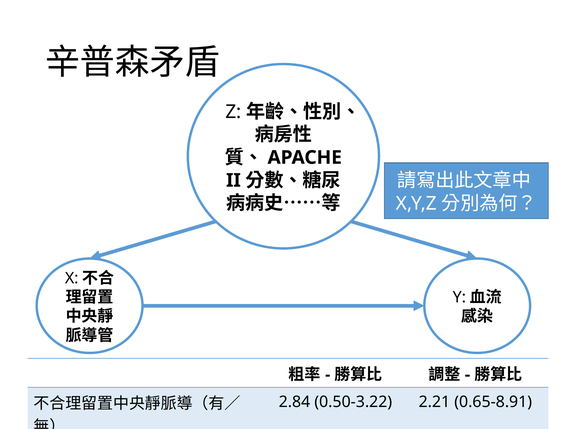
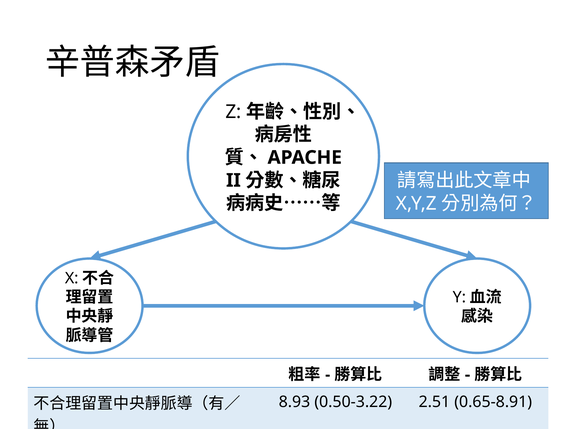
2.84: 2.84 -> 8.93 (294, 402)
2.21: 2.21 -> 2.51 (434, 402)
